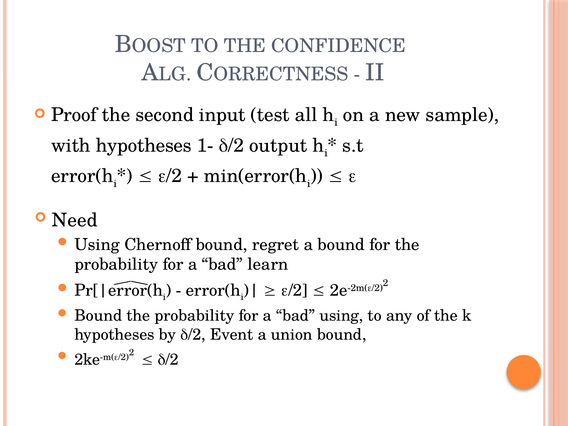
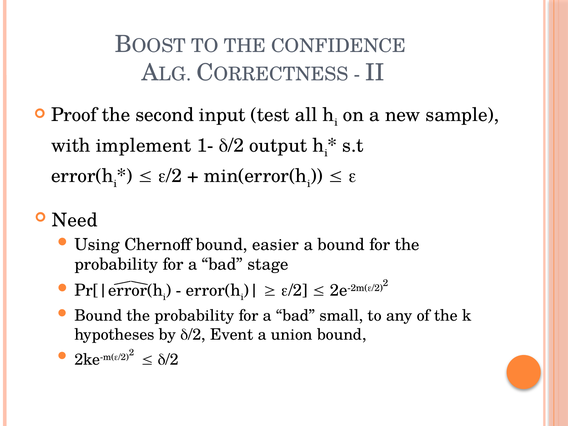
with hypotheses: hypotheses -> implement (144, 145)
regret: regret -> easier (276, 245)
learn: learn -> stage (268, 264)
bad using: using -> small (341, 316)
